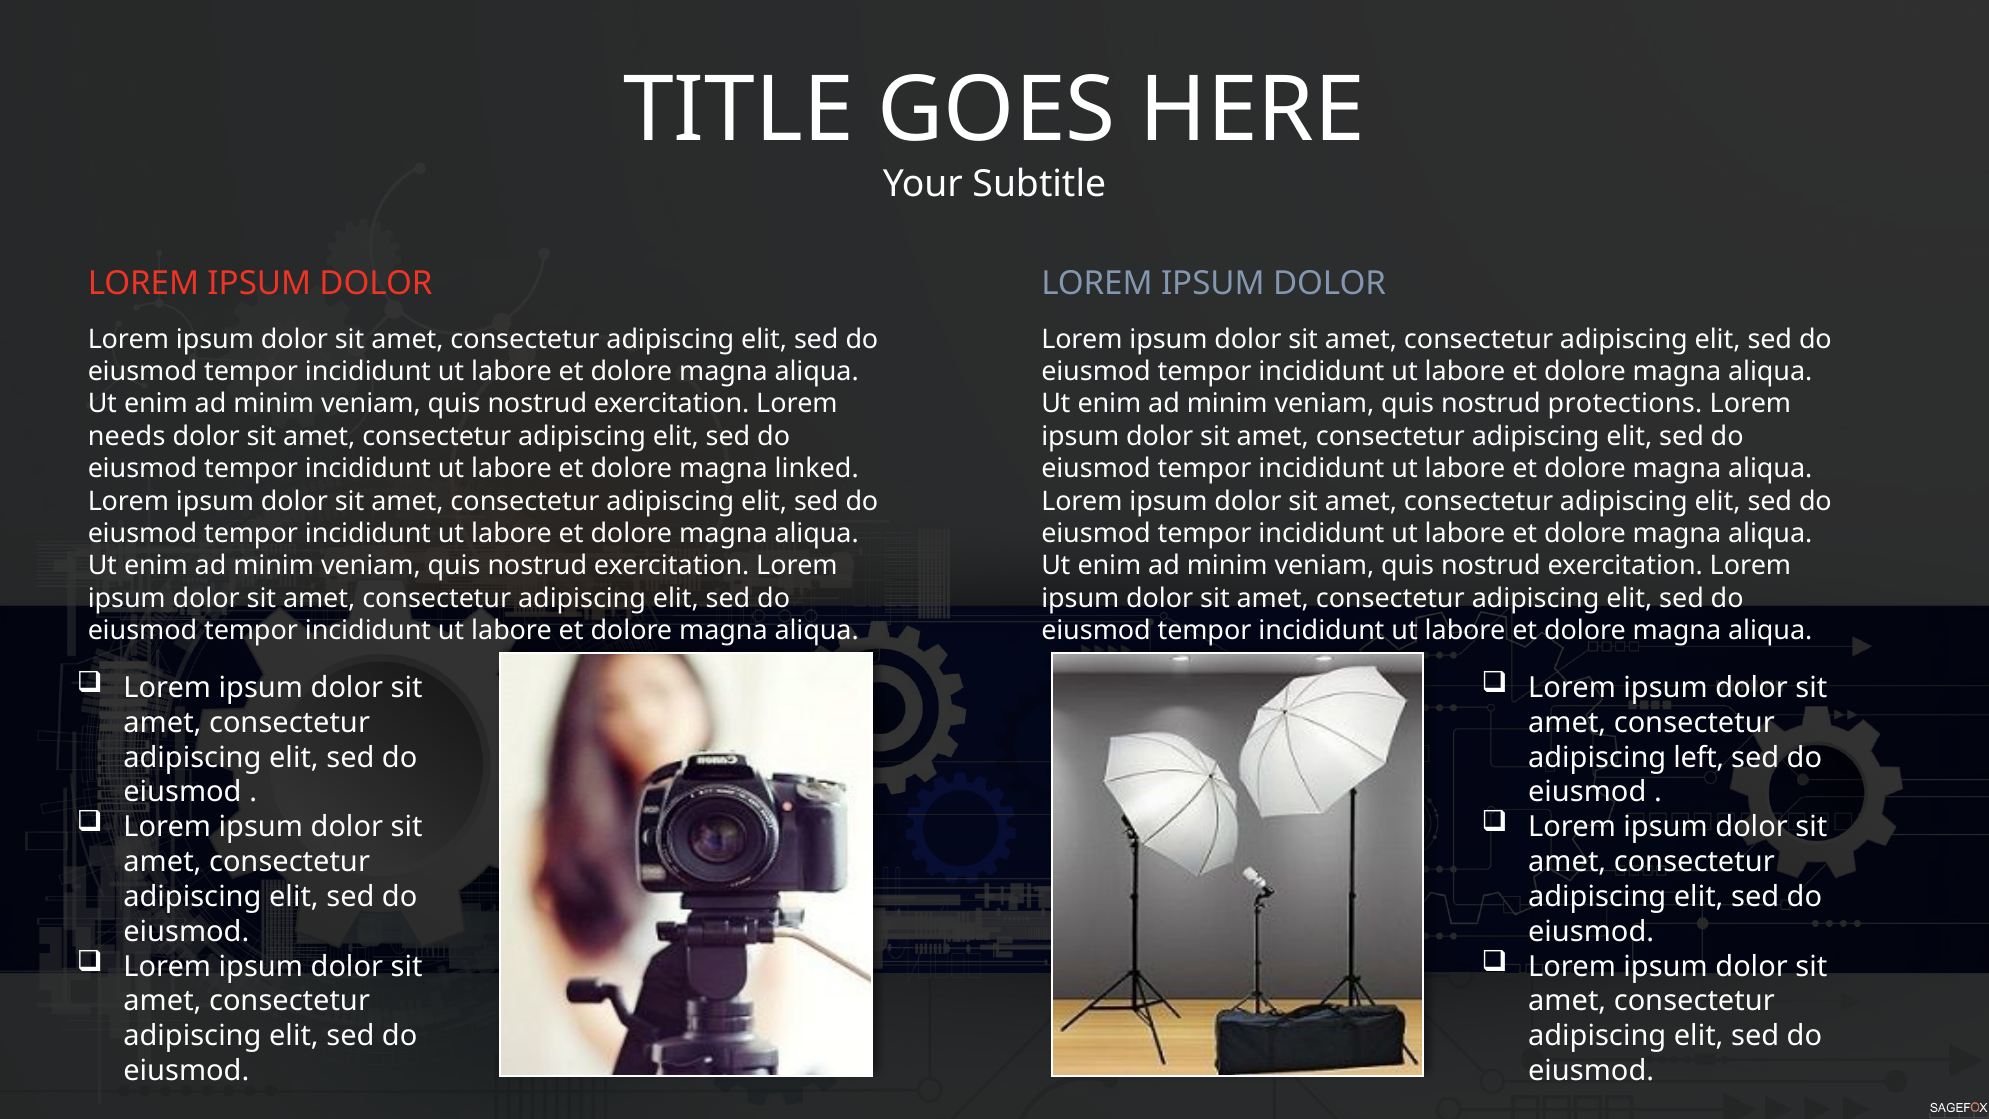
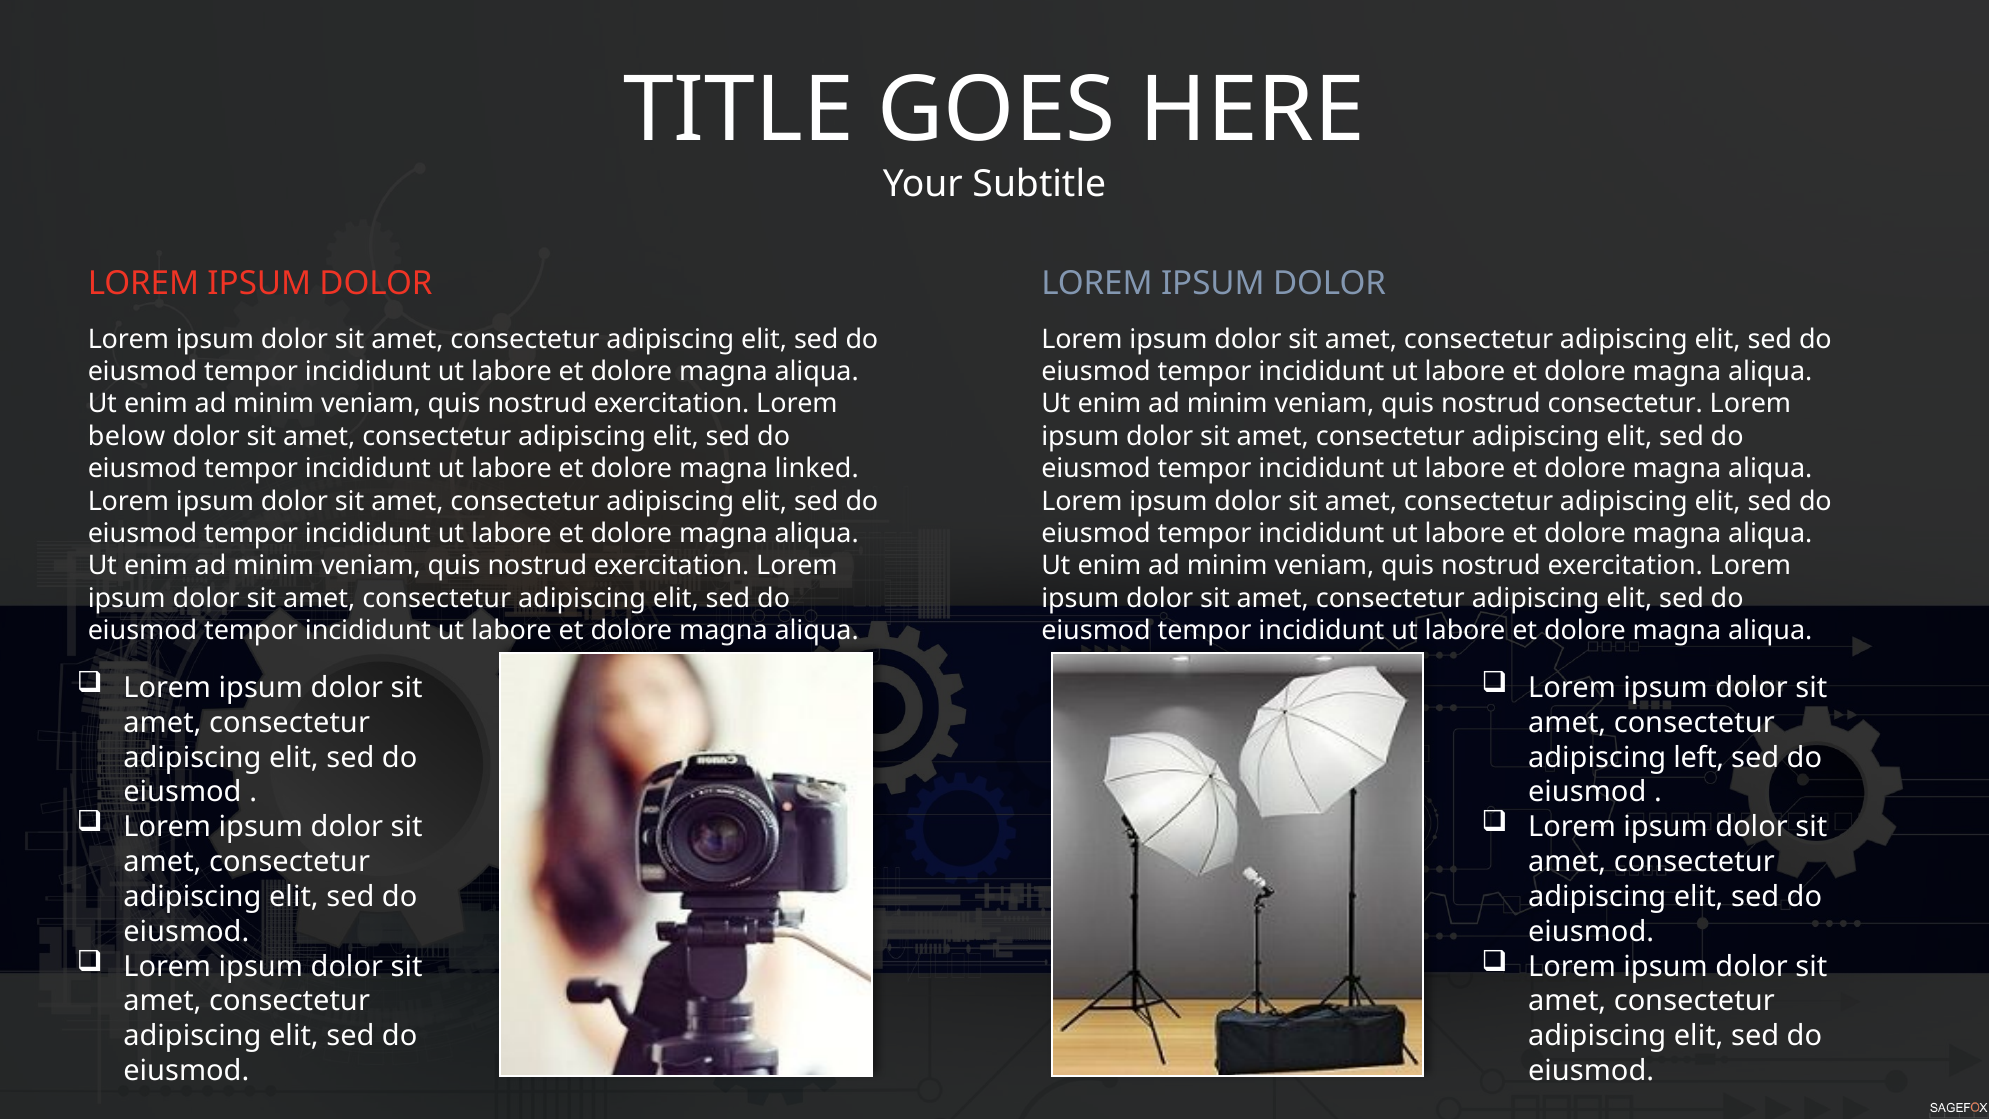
nostrud protections: protections -> consectetur (1625, 404)
needs: needs -> below (127, 436)
